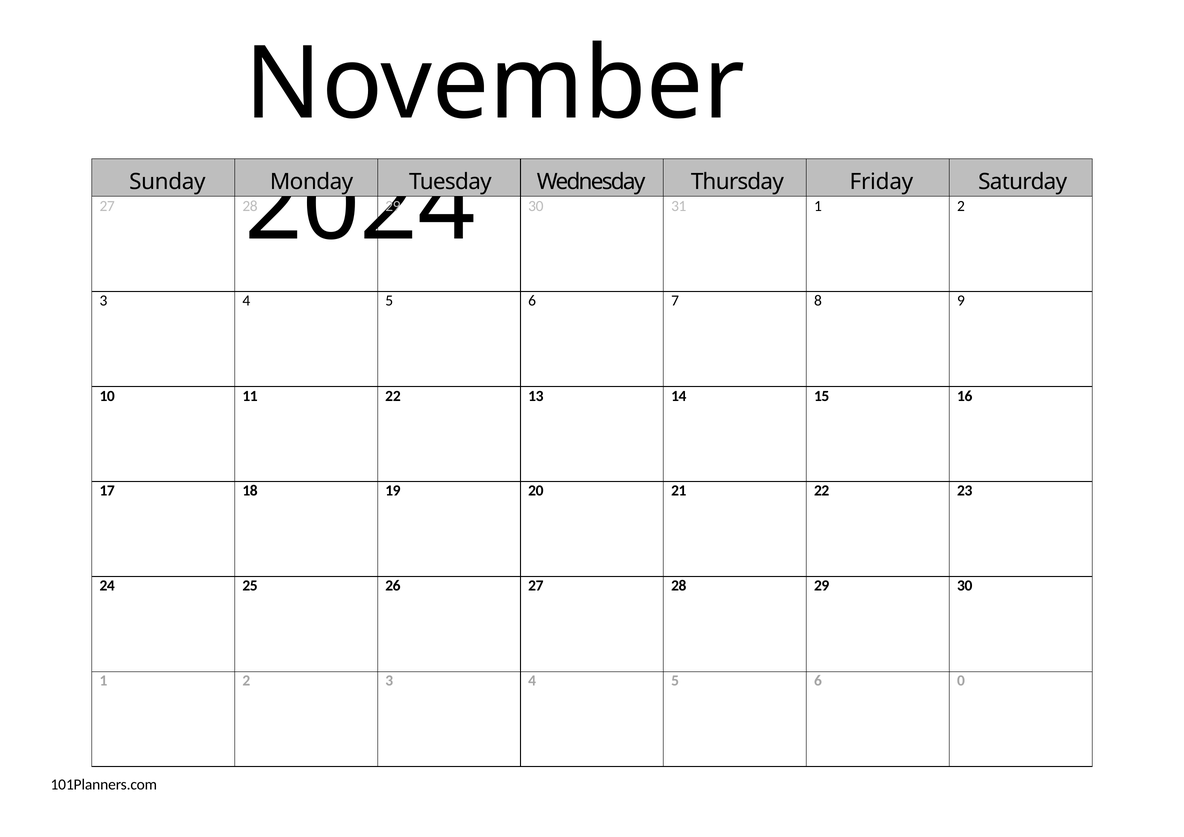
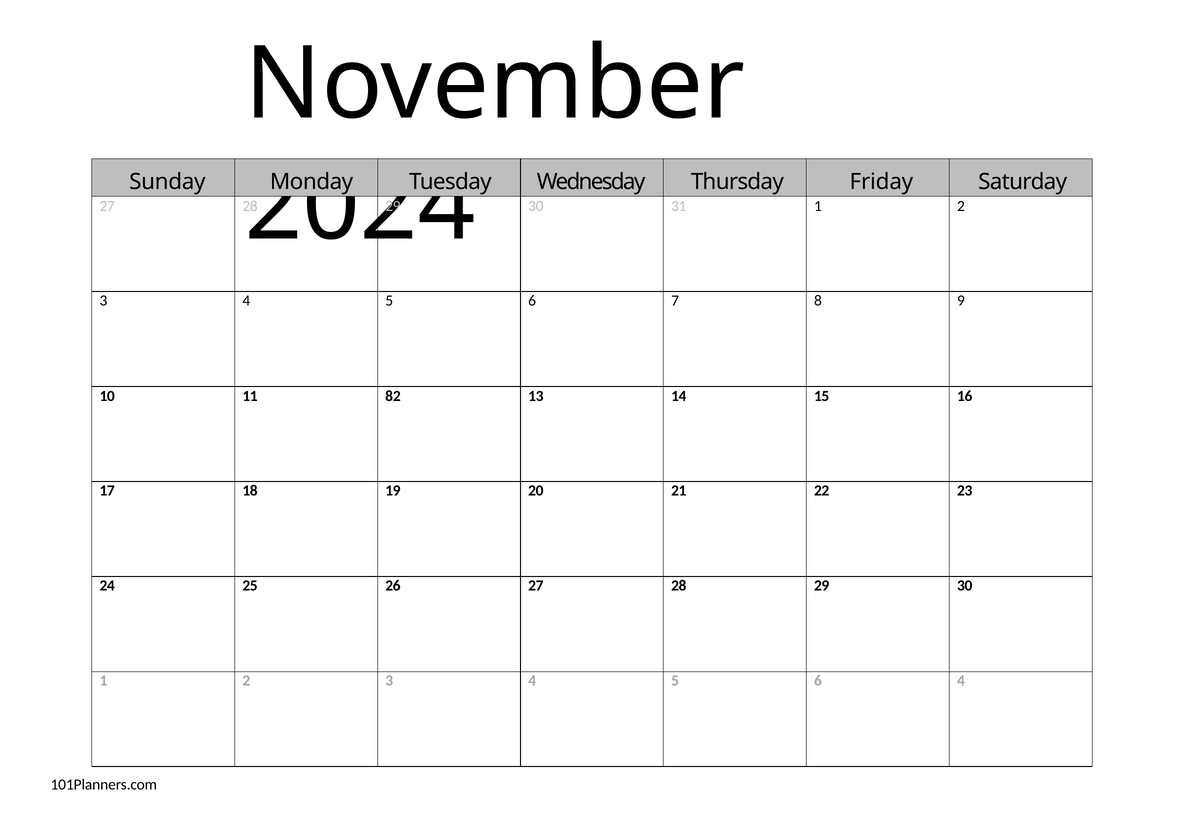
11 22: 22 -> 82 (393, 396)
6 0: 0 -> 4 (961, 681)
